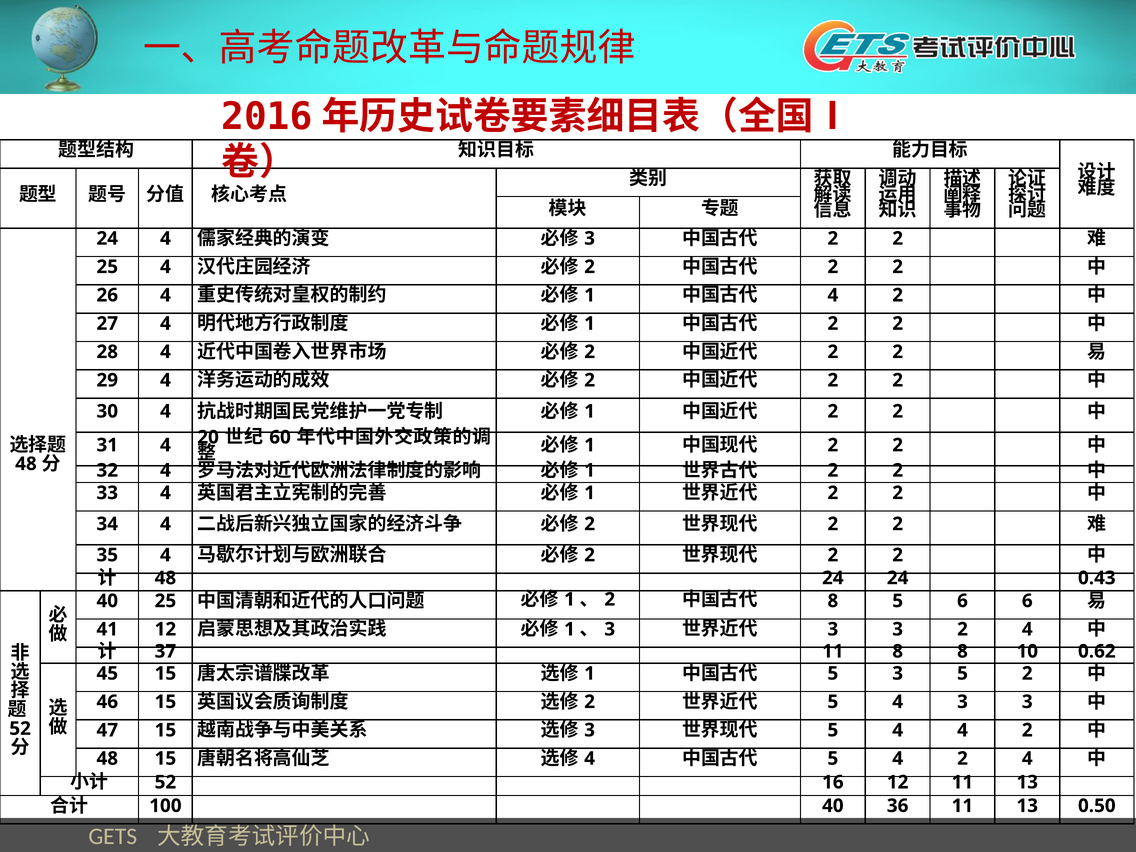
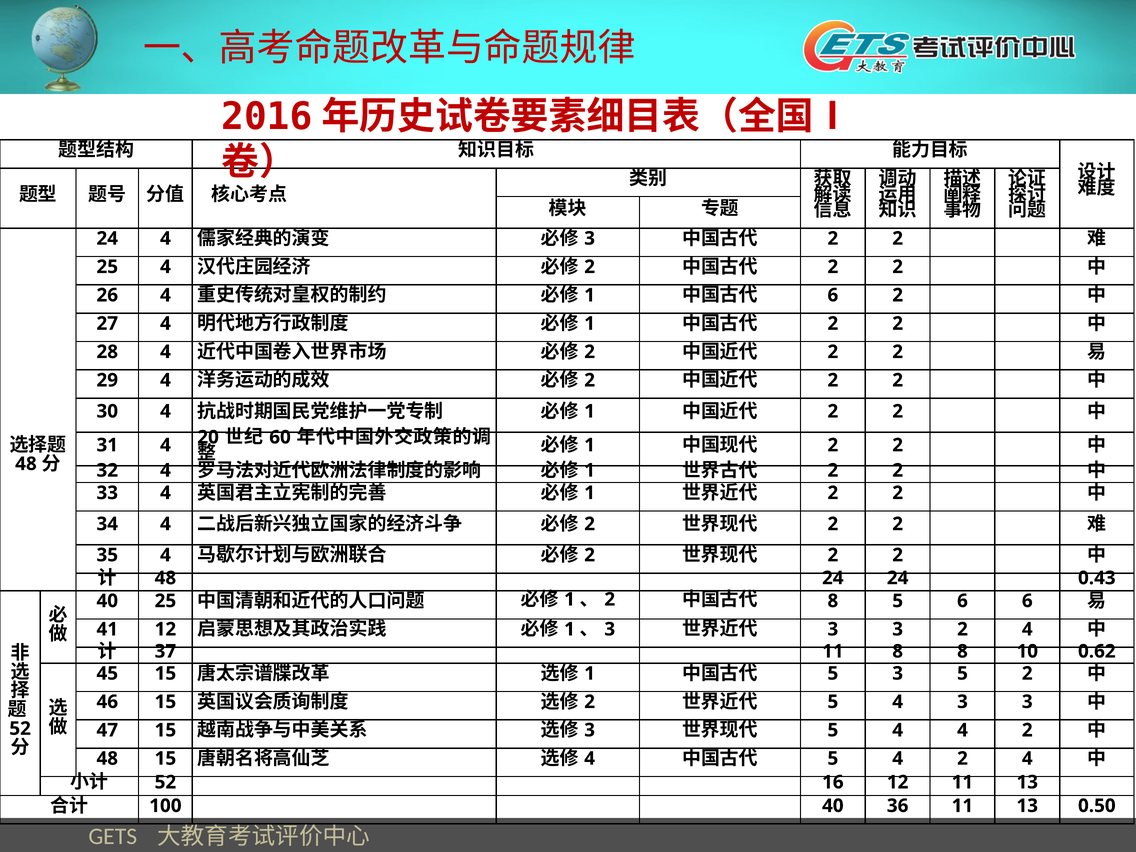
4: 4 -> 6 (833, 295)
